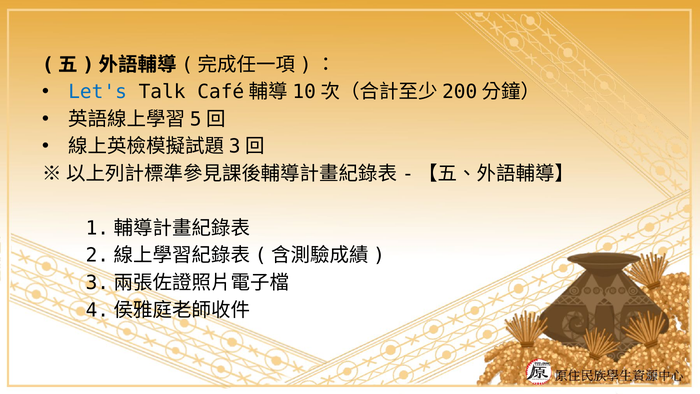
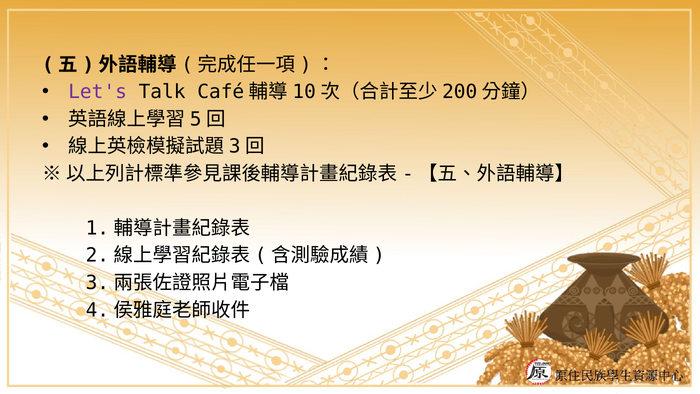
Let's colour: blue -> purple (98, 92)
